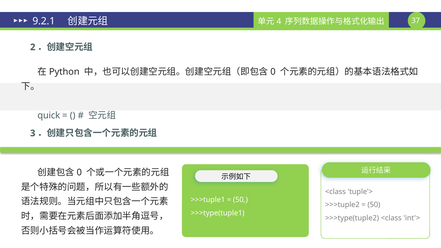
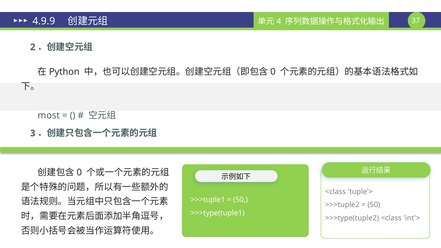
9.2.1: 9.2.1 -> 4.9.9 (44, 21)
quick: quick -> most (49, 116)
